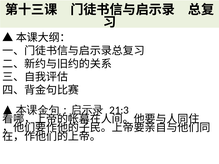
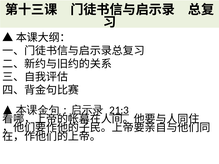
21:3 underline: none -> present (119, 110)
